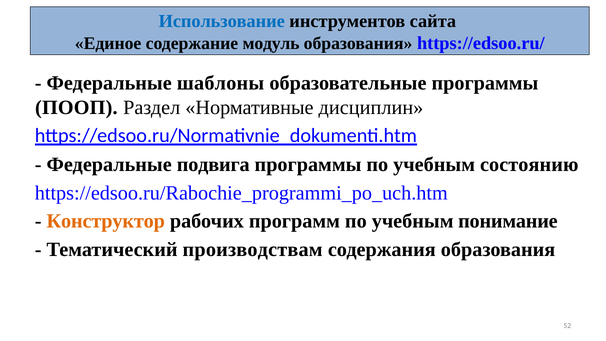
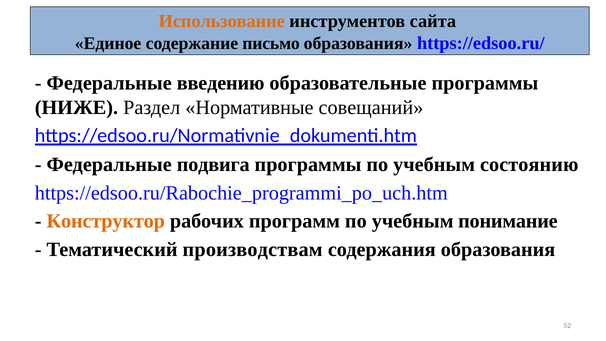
Использование colour: blue -> orange (222, 21)
модуль: модуль -> письмо (271, 43)
шаблоны: шаблоны -> введению (221, 83)
ПООП: ПООП -> НИЖЕ (76, 107)
дисциплин: дисциплин -> совещаний (371, 107)
